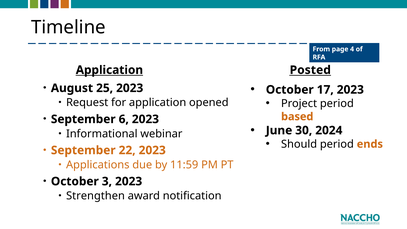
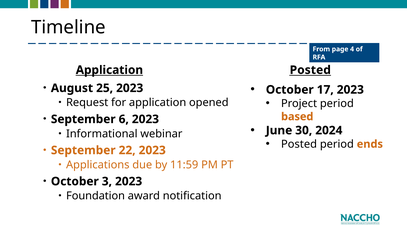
Should: Should -> Posted (299, 144)
Strengthen: Strengthen -> Foundation (96, 196)
